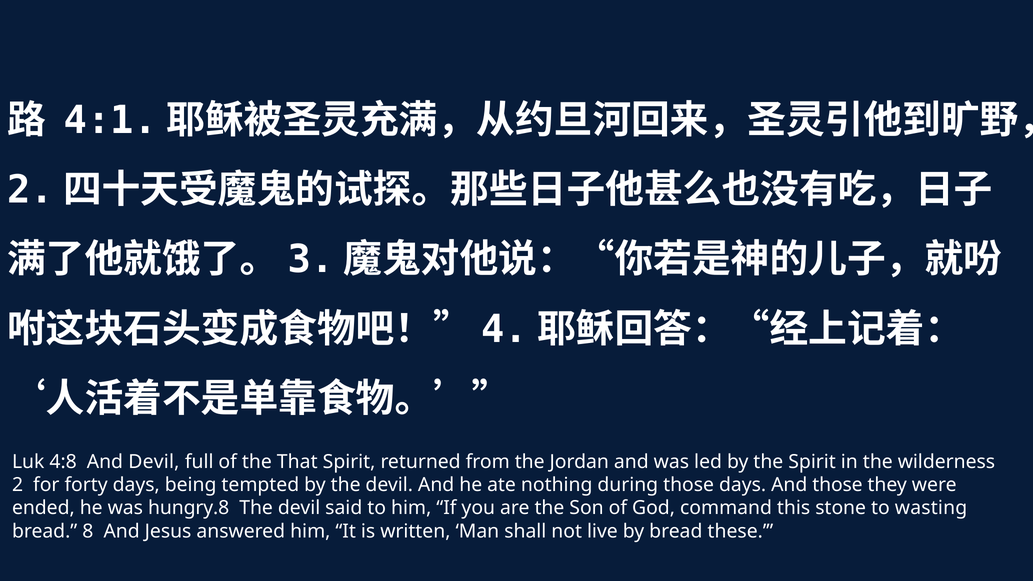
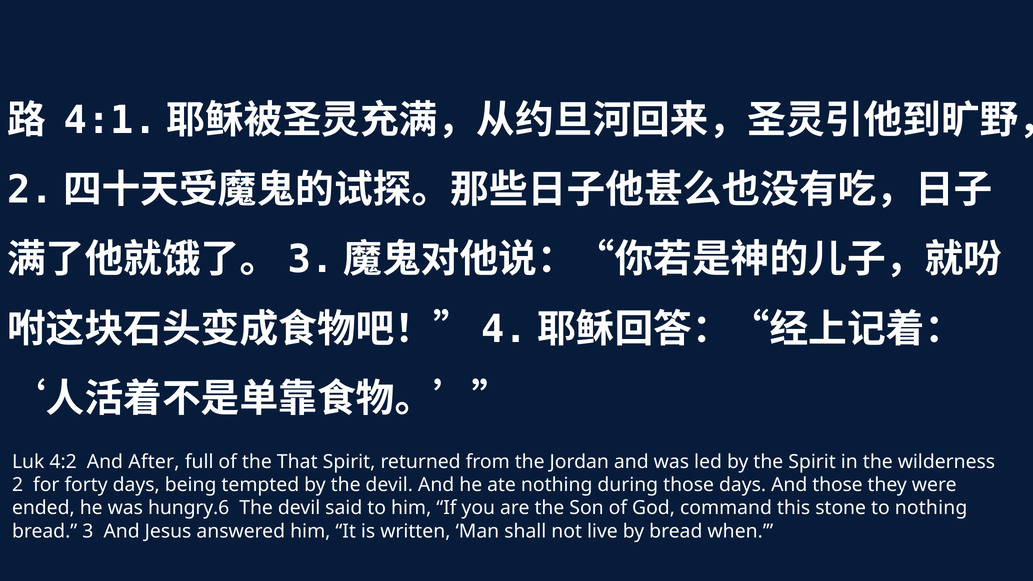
4:8: 4:8 -> 4:2 (63, 462)
And Devil: Devil -> After (154, 462)
hungry.8: hungry.8 -> hungry.6 (189, 508)
to wasting: wasting -> nothing (931, 508)
8: 8 -> 3 (88, 531)
these: these -> when (740, 531)
